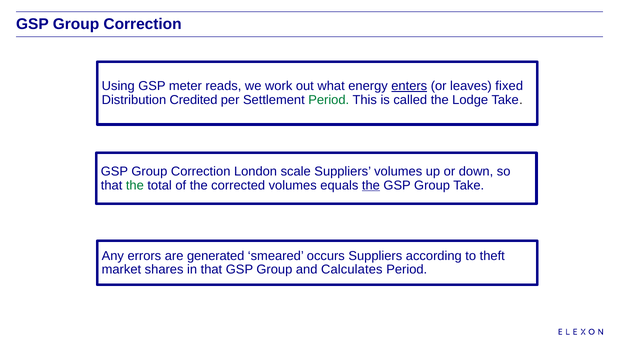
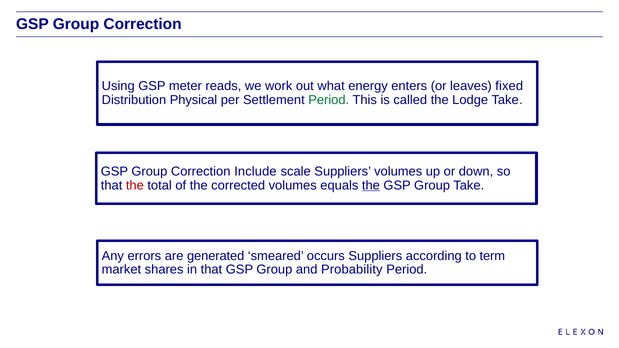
enters underline: present -> none (409, 86)
Credited: Credited -> Physical (194, 100)
London: London -> Include (255, 171)
the colour: green -> red (135, 185)
theft: theft -> term (492, 256)
Calculates: Calculates -> Probability (352, 270)
